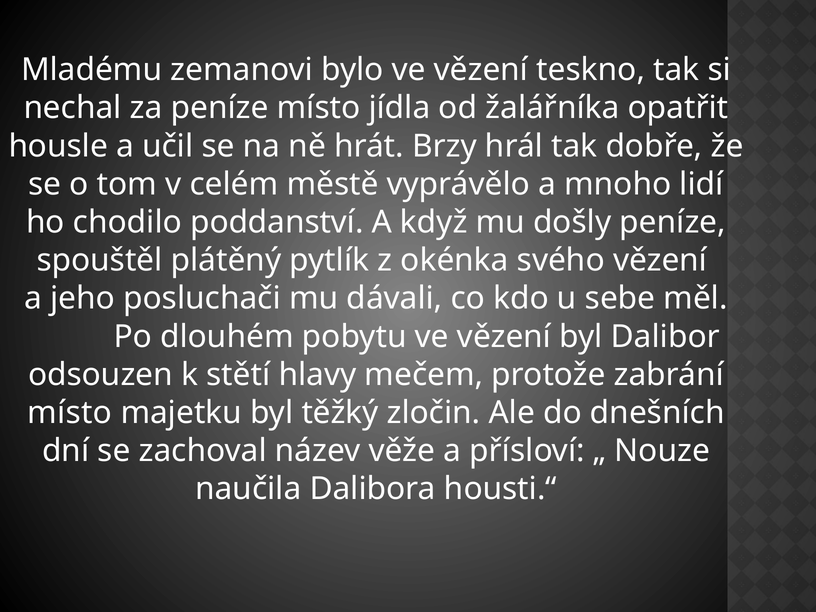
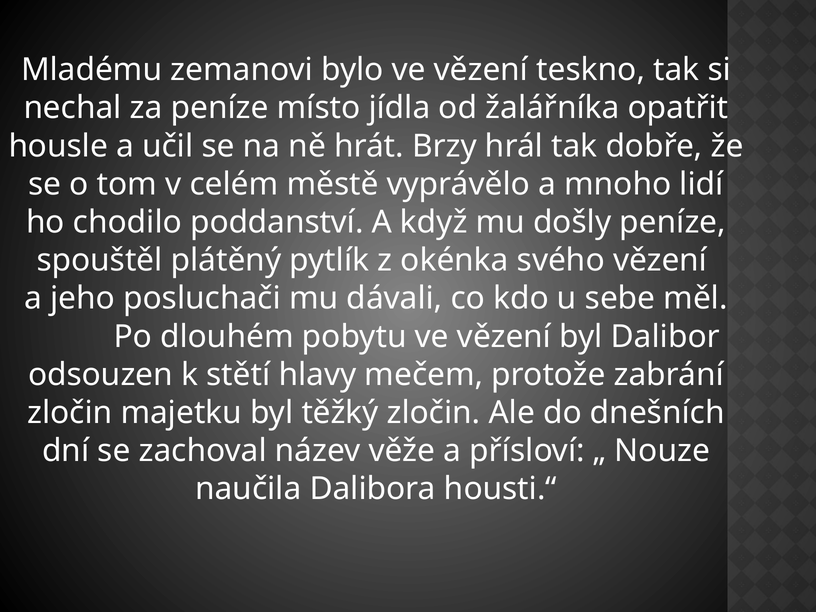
místo: místo -> zločin (70, 413)
